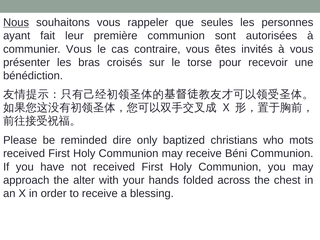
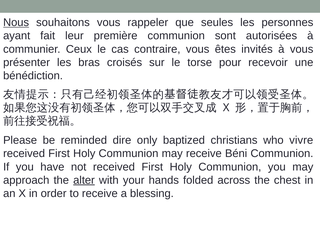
communier Vous: Vous -> Ceux (79, 49)
mots: mots -> vivre (301, 140)
alter underline: none -> present (84, 180)
